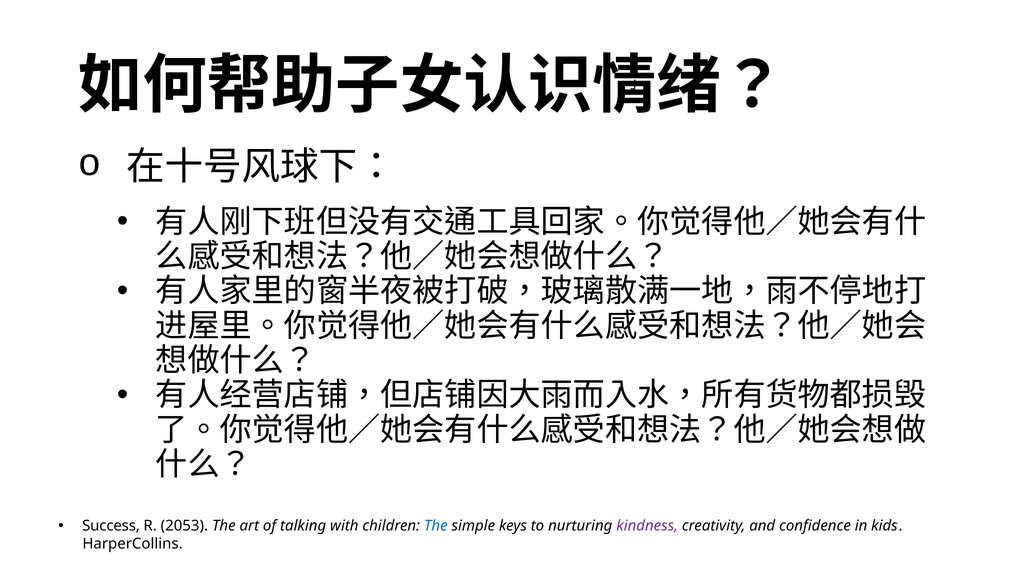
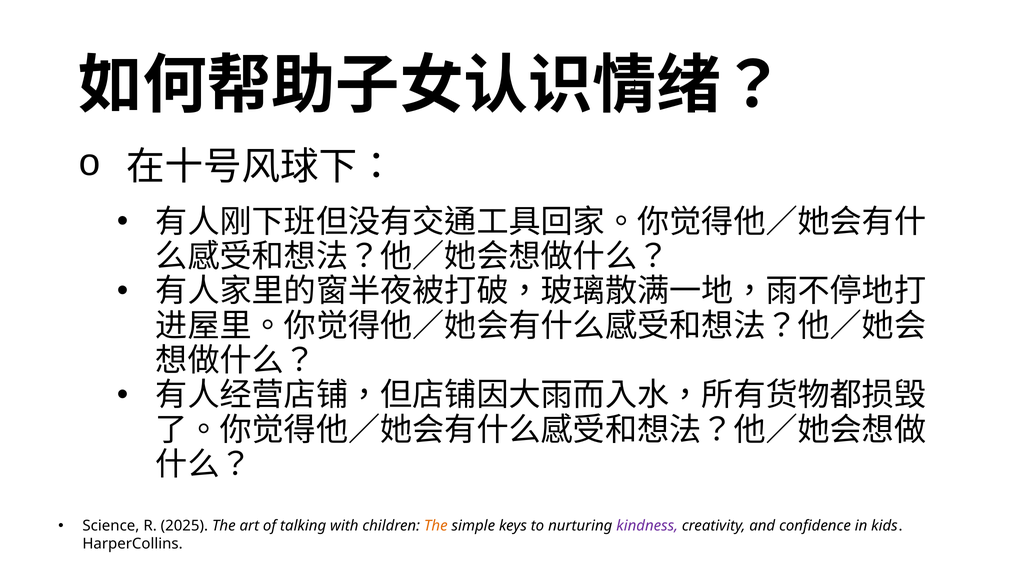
Success: Success -> Science (111, 526)
2053: 2053 -> 2025 (184, 526)
The colour: blue -> orange (436, 526)
